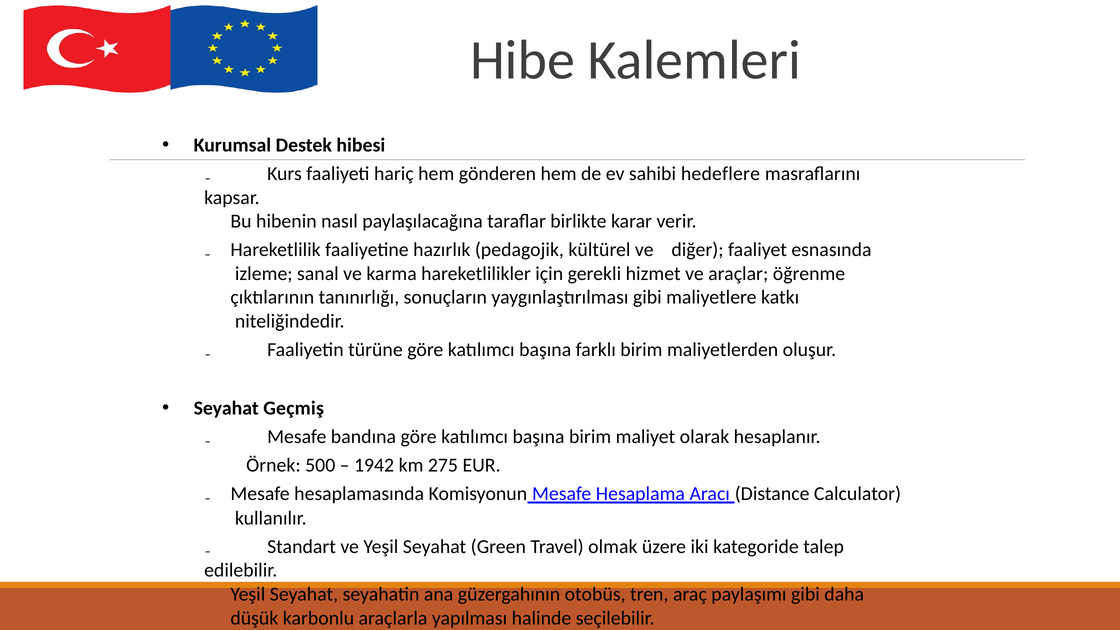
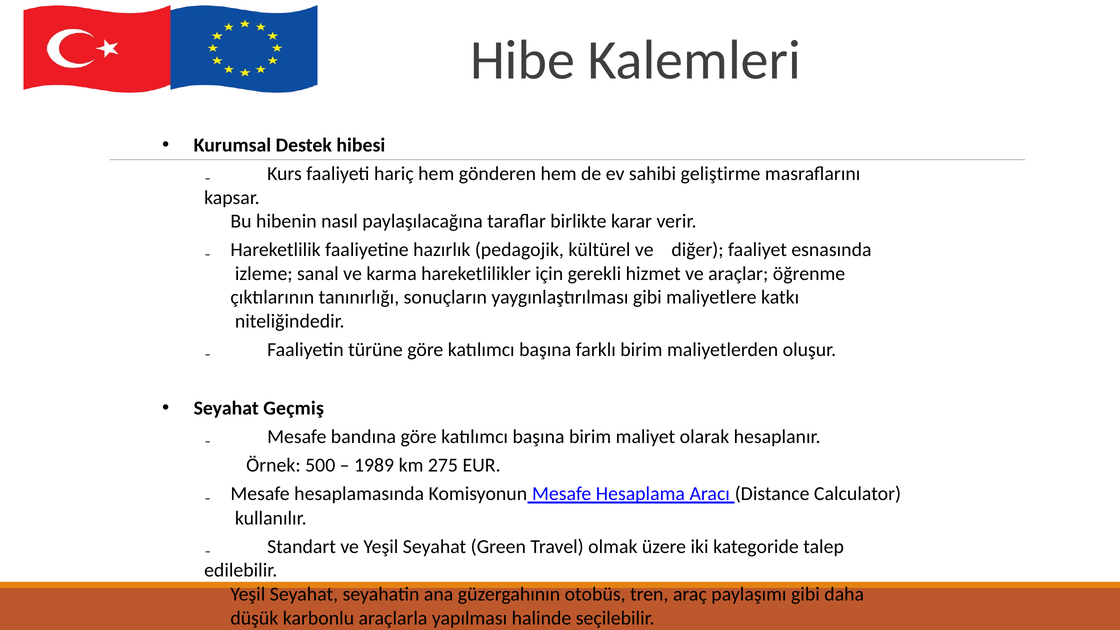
hedeflere: hedeflere -> geliştirme (721, 174)
1942: 1942 -> 1989 (374, 465)
